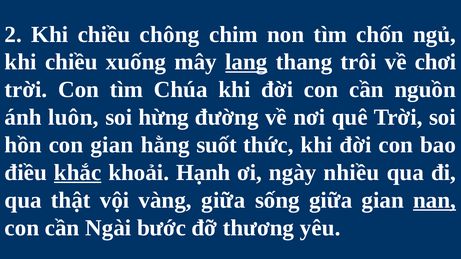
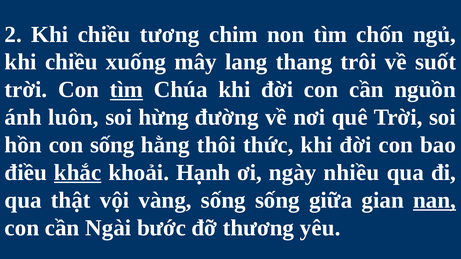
chông: chông -> tương (170, 34)
lang underline: present -> none (246, 62)
chơi: chơi -> suốt (436, 62)
tìm underline: none -> present (127, 90)
con gian: gian -> sống (112, 145)
suốt: suốt -> thôi (216, 145)
vàng giữa: giữa -> sống (223, 200)
